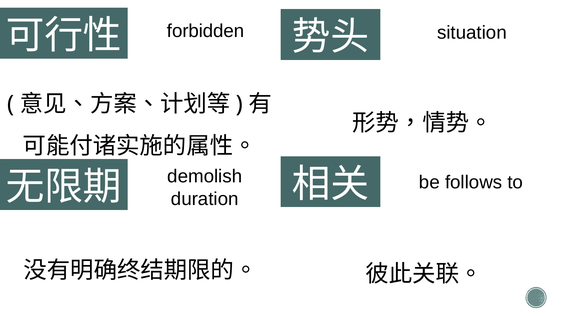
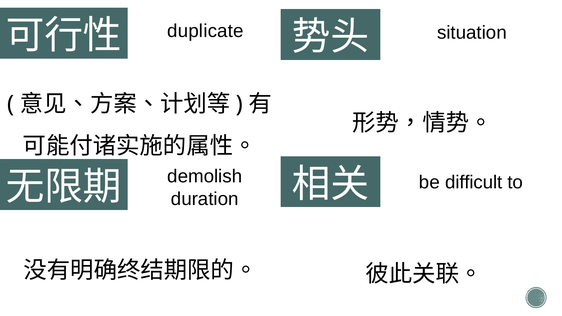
forbidden: forbidden -> duplicate (205, 31)
follows: follows -> difficult (474, 183)
